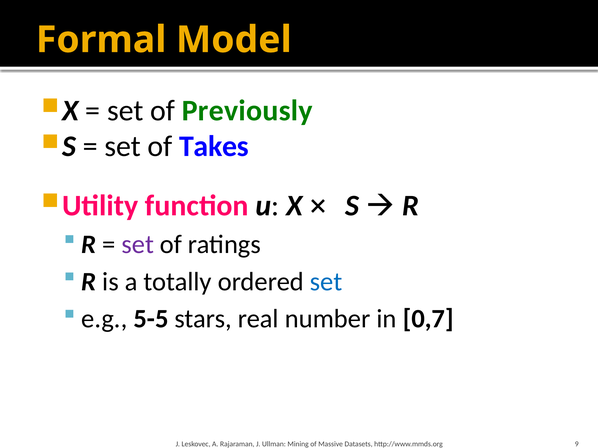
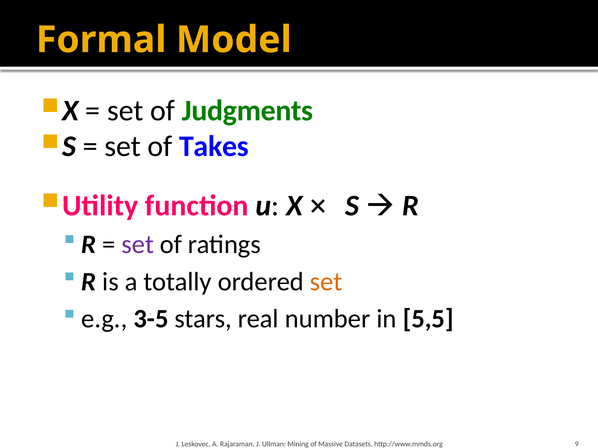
Previously: Previously -> Judgments (247, 111)
set colour: blue -> orange (326, 282)
5-5: 5-5 -> 3-5 (151, 319)
0,7: 0,7 -> 5,5 (428, 319)
